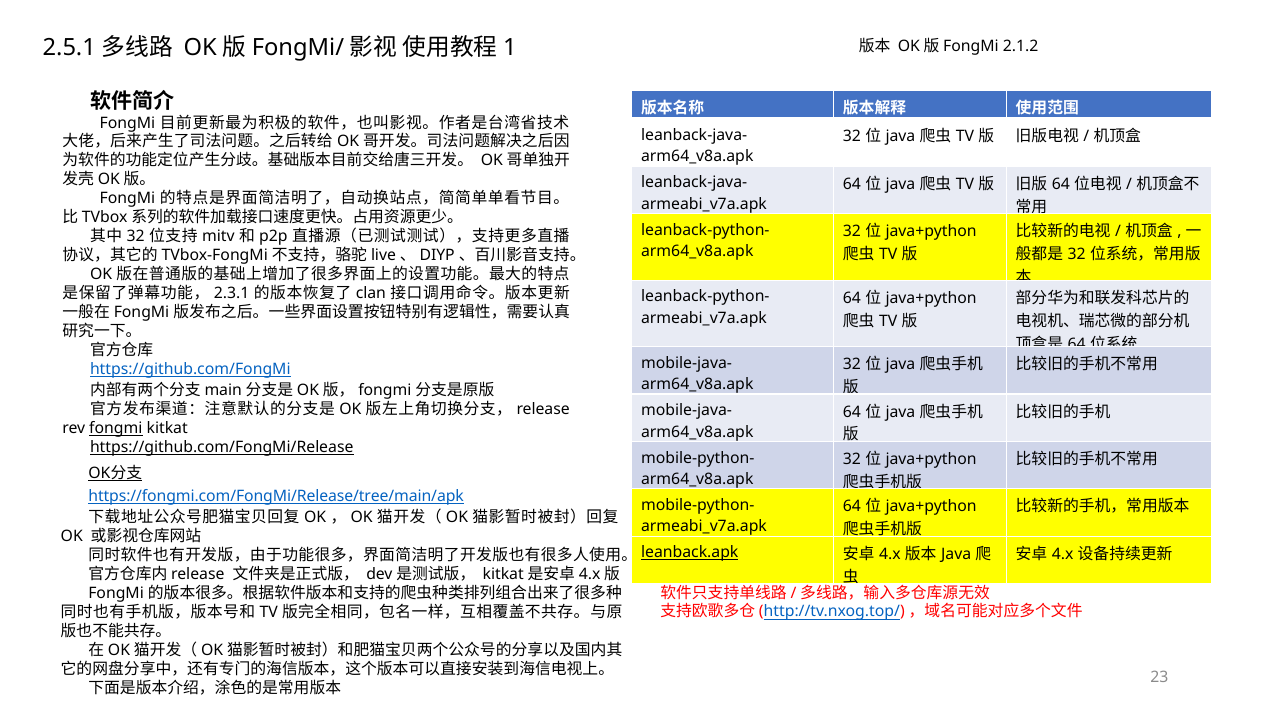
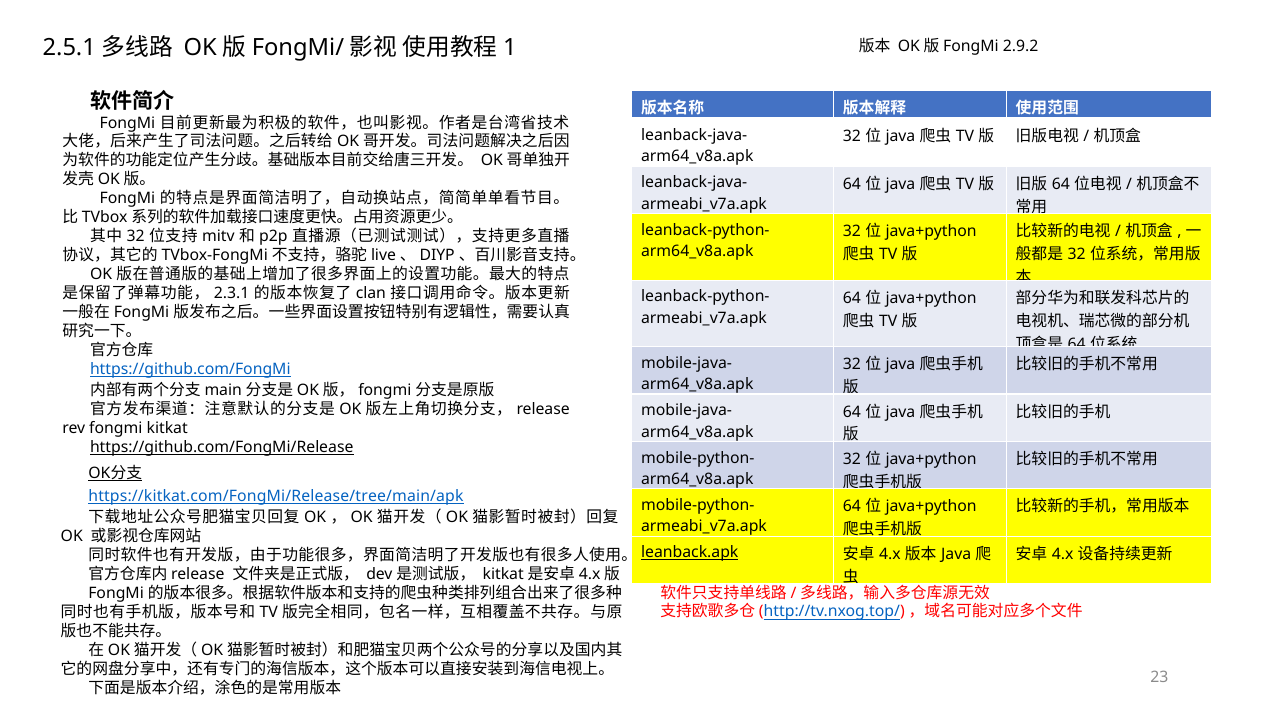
2.1.2: 2.1.2 -> 2.9.2 (1021, 47)
fongmi underline: present -> none (116, 429)
https://fongmi.com/FongMi/Release/tree/main/apk: https://fongmi.com/FongMi/Release/tree/main/apk -> https://kitkat.com/FongMi/Release/tree/main/apk (276, 496)
